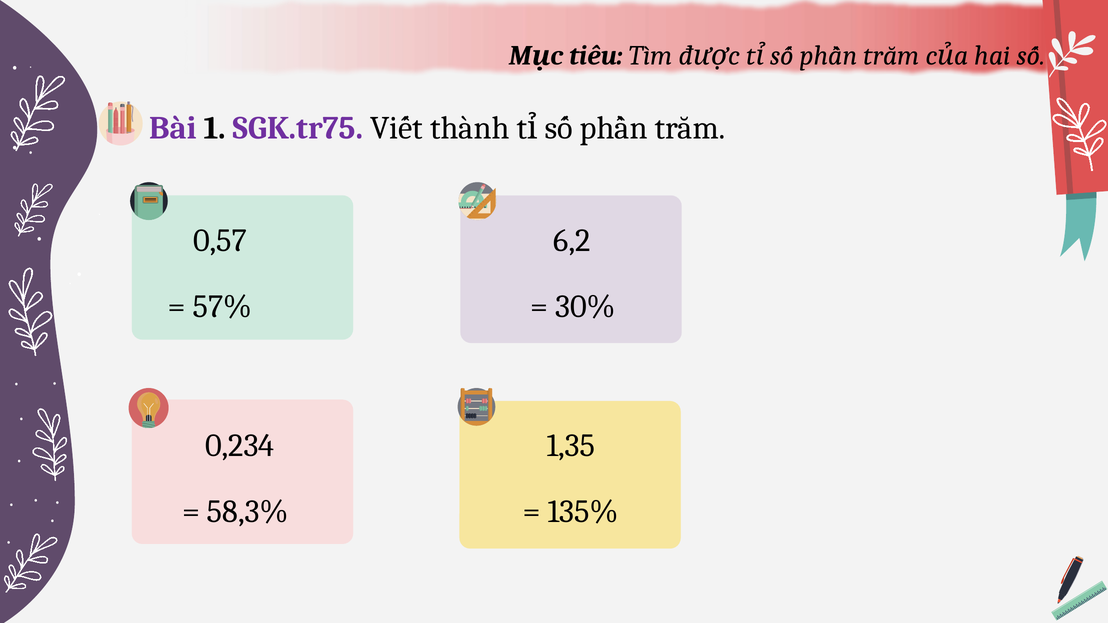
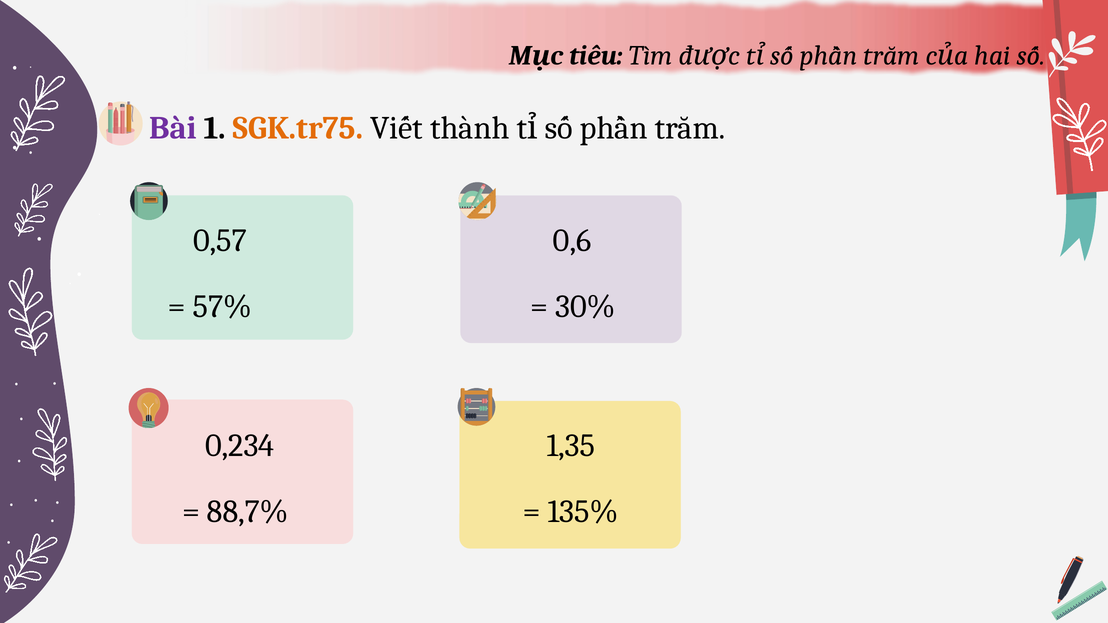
SGK.tr75 colour: purple -> orange (298, 128)
6,2: 6,2 -> 0,6 (572, 241)
58,3%: 58,3% -> 88,7% (248, 512)
